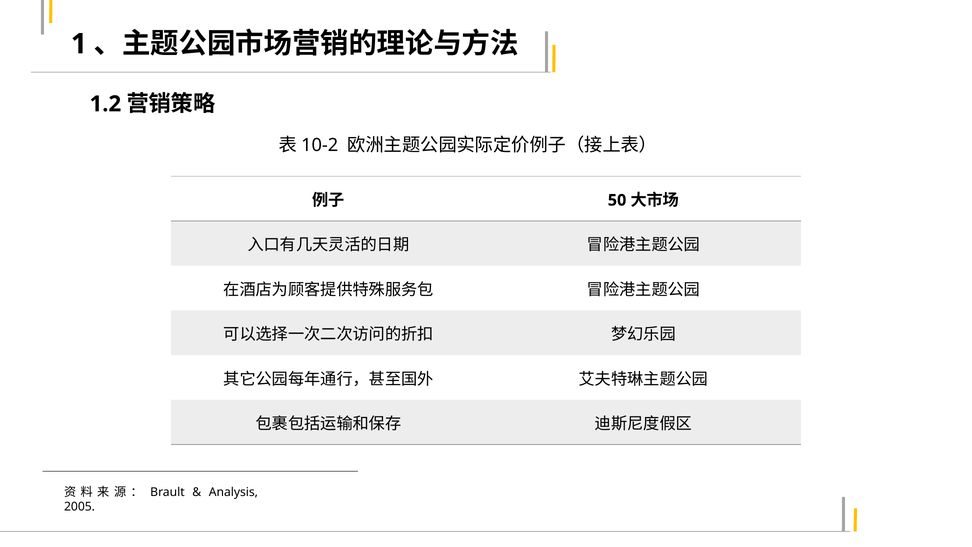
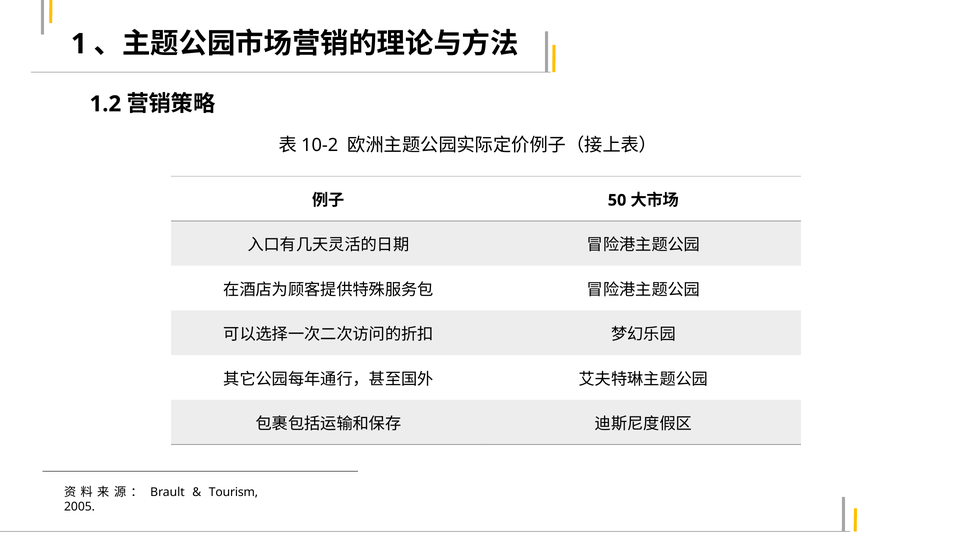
Analysis: Analysis -> Tourism (233, 492)
